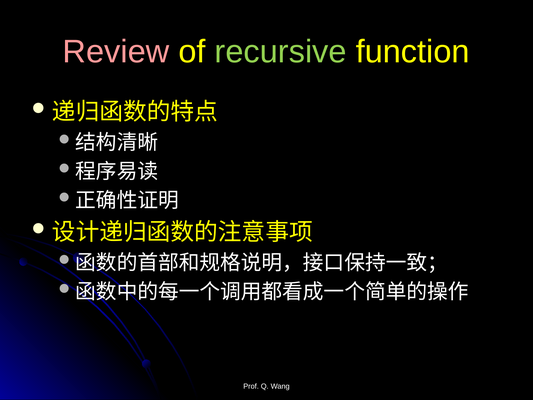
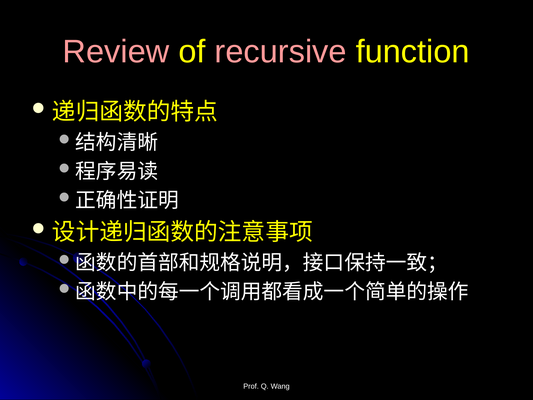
recursive colour: light green -> pink (281, 52)
